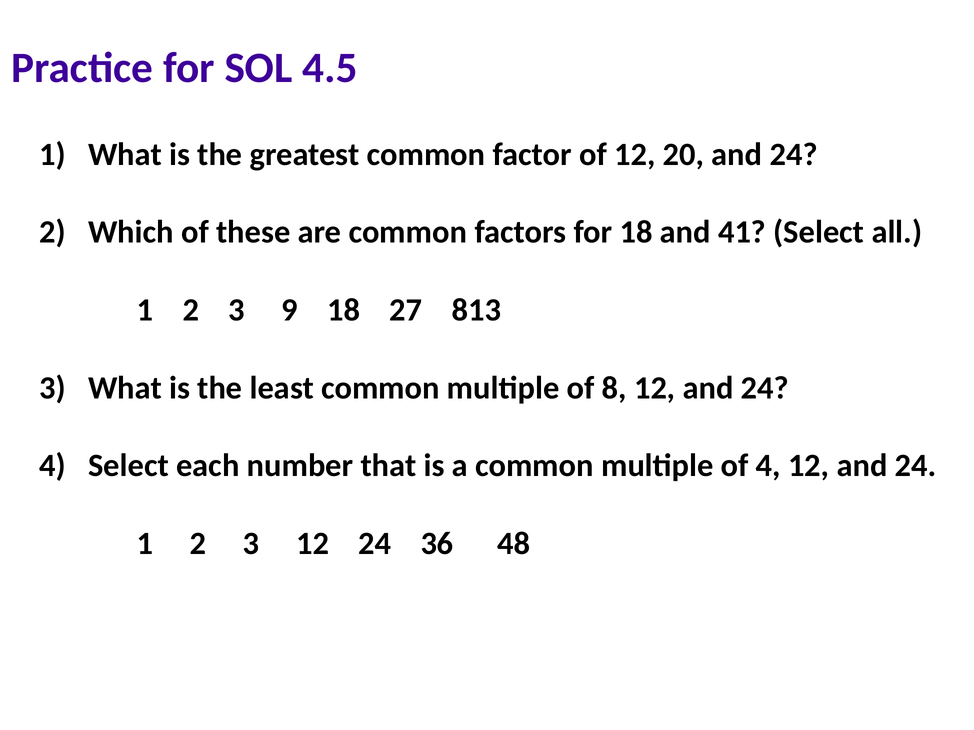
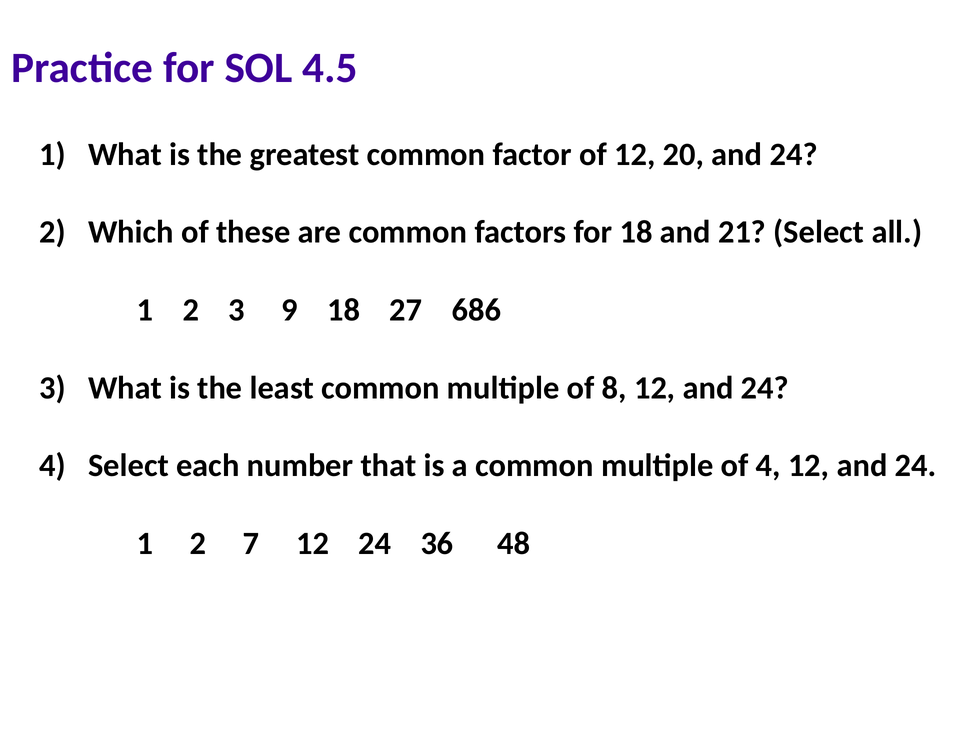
41: 41 -> 21 (742, 232)
813: 813 -> 686 (476, 310)
3: 3 -> 7 (251, 544)
